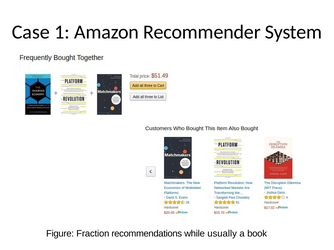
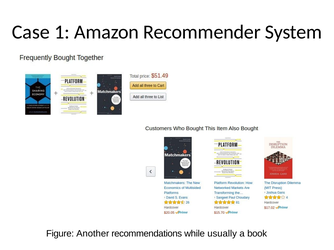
Fraction: Fraction -> Another (93, 234)
